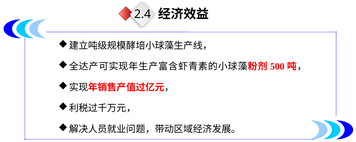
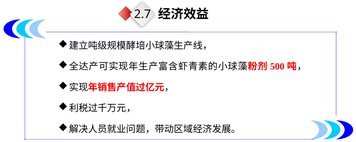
2.4: 2.4 -> 2.7 (142, 14)
